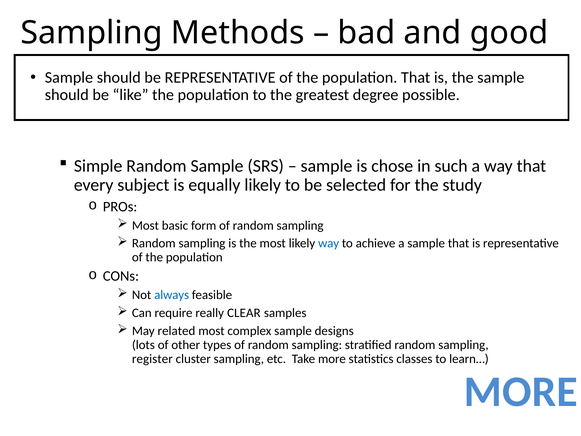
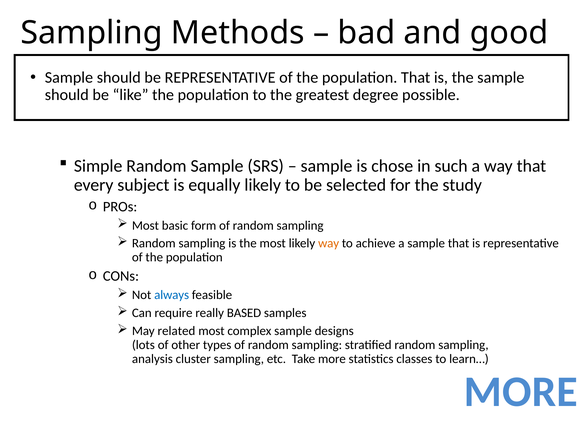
way colour: blue -> orange (329, 243)
CLEAR: CLEAR -> BASED (244, 313)
register: register -> analysis (152, 359)
